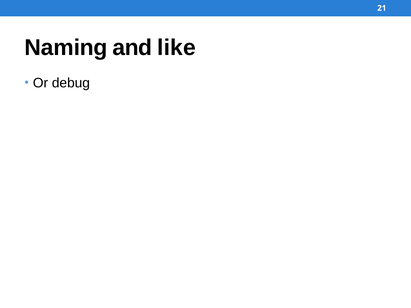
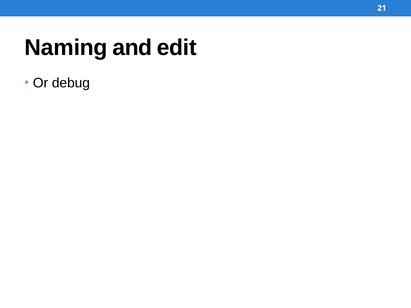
like: like -> edit (177, 48)
